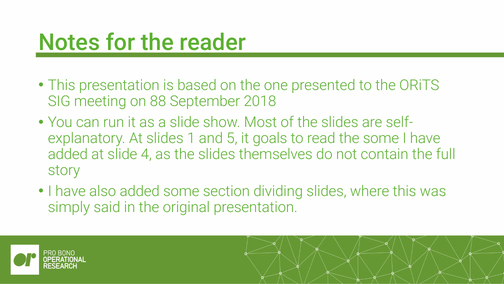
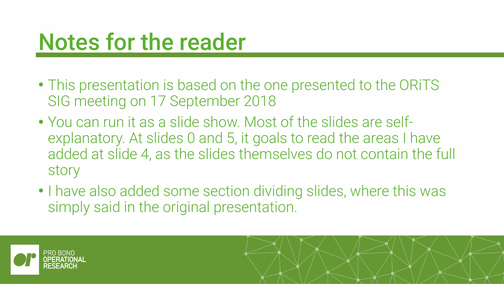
88: 88 -> 17 (158, 101)
1: 1 -> 0 (191, 138)
the some: some -> areas (381, 138)
